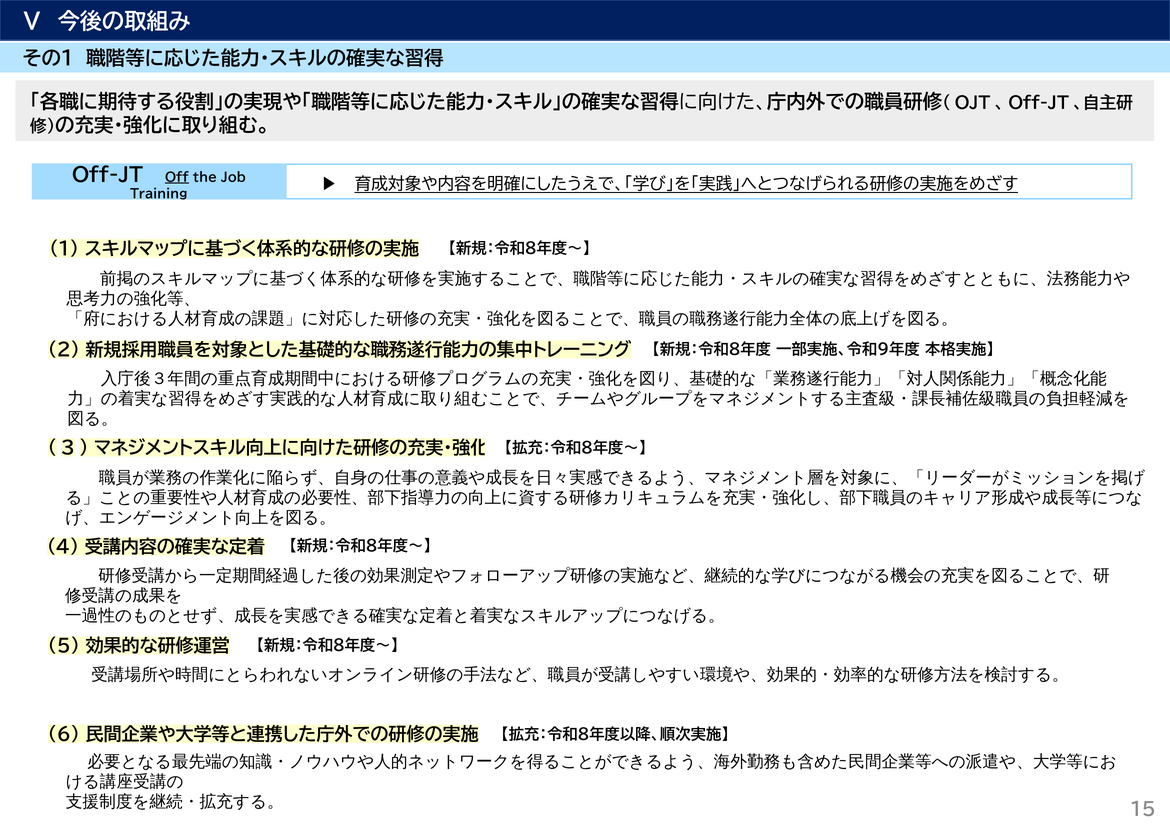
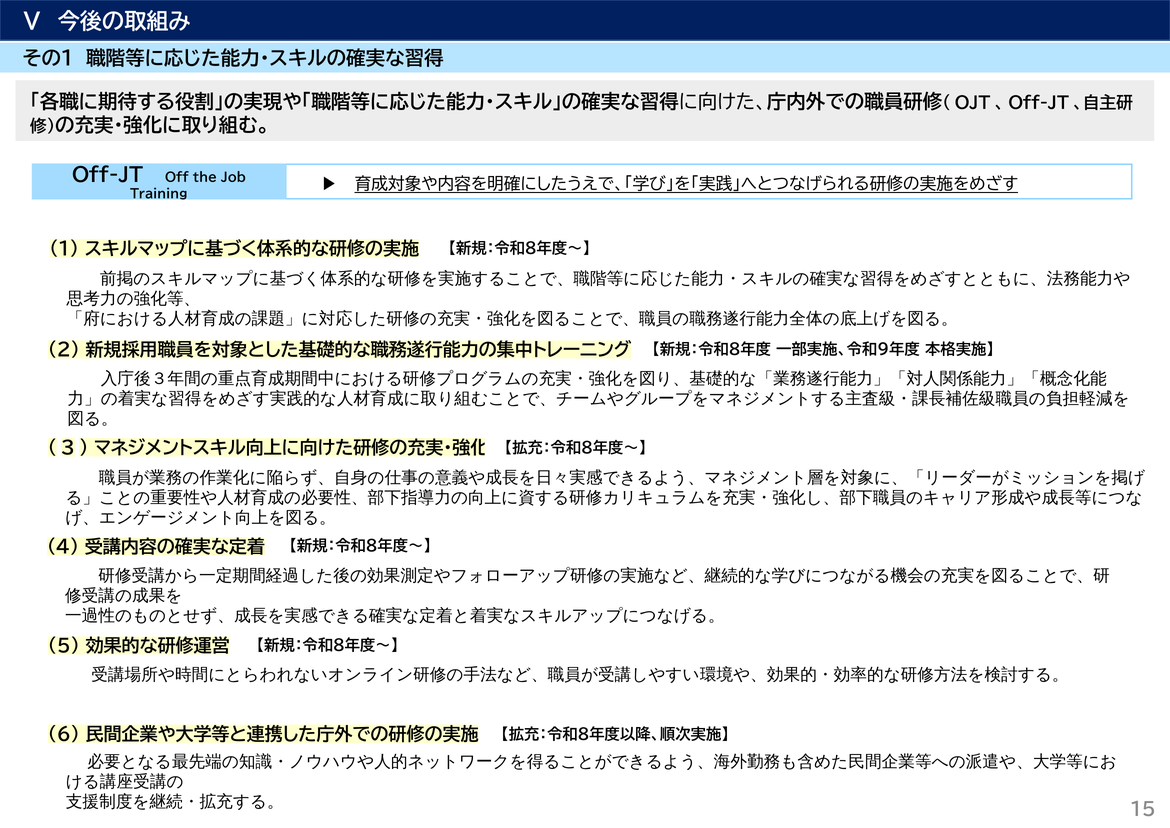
Off underline: present -> none (177, 177)
